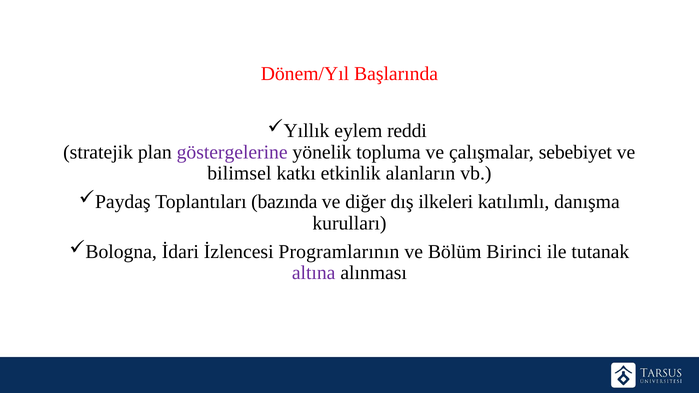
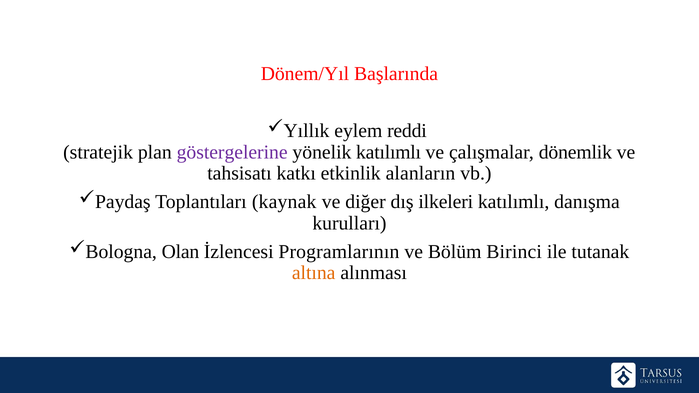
yönelik topluma: topluma -> katılımlı (389, 152)
sebebiyet: sebebiyet -> dönemlik (575, 152)
bilimsel: bilimsel -> tahsisatı (239, 173)
bazında: bazında -> kaynak (284, 202)
İdari: İdari -> Olan (180, 252)
altına colour: purple -> orange (314, 273)
